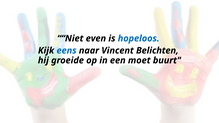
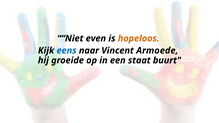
hopeloos colour: blue -> orange (139, 38)
Belichten: Belichten -> Armoede (157, 51)
moet: moet -> staat (139, 60)
